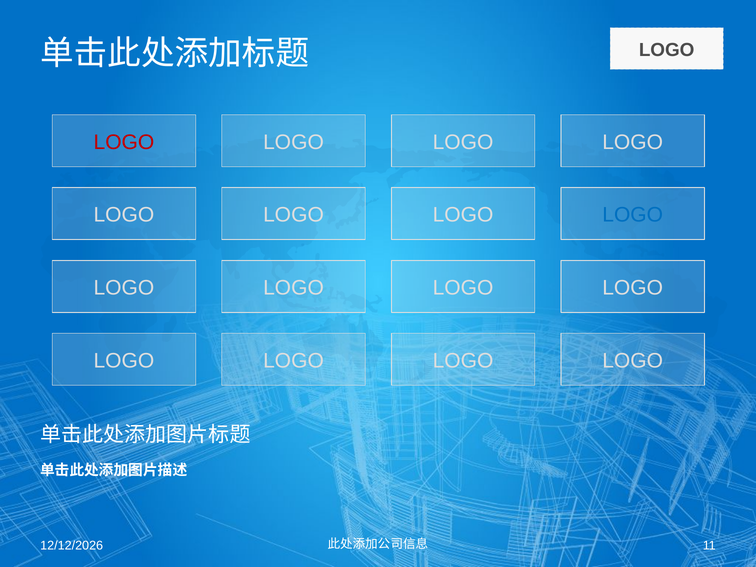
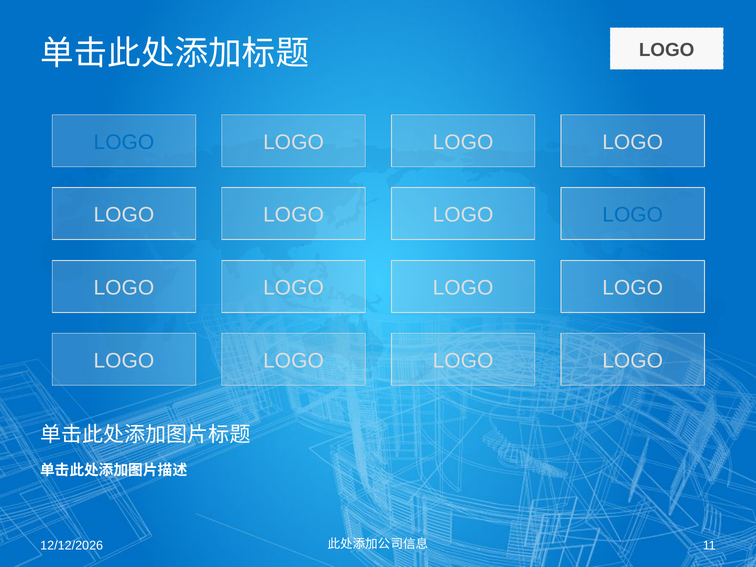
LOGO colour: red -> blue (124, 142)
